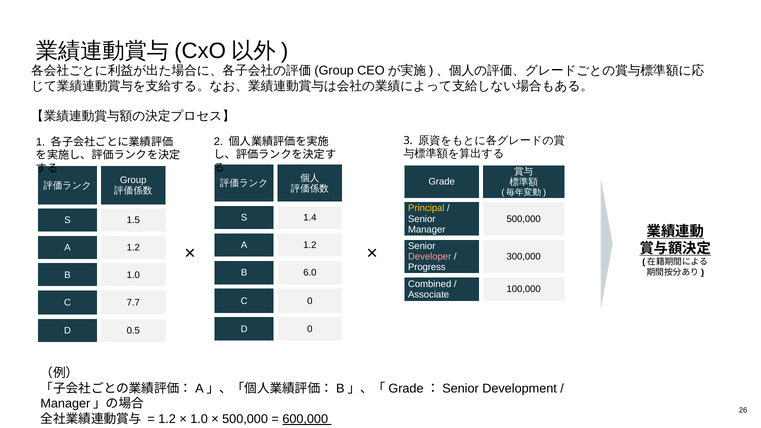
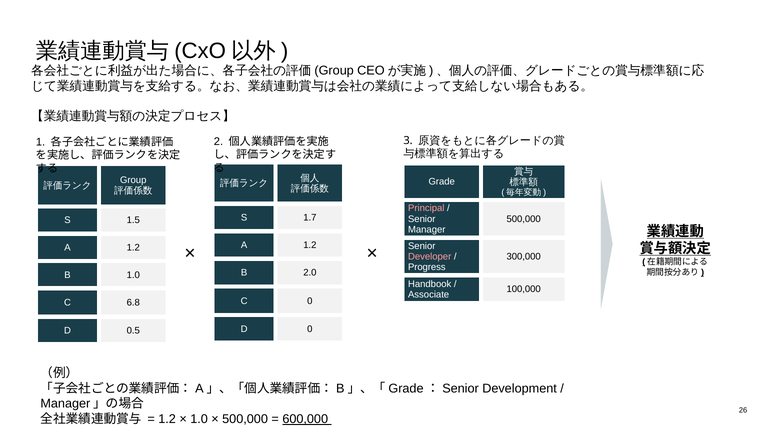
Principal colour: yellow -> pink (426, 208)
1.4: 1.4 -> 1.7 (310, 218)
6.0: 6.0 -> 2.0 (310, 273)
Combined: Combined -> Handbook (430, 284)
7.7: 7.7 -> 6.8 (133, 303)
